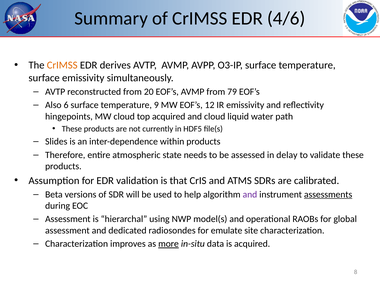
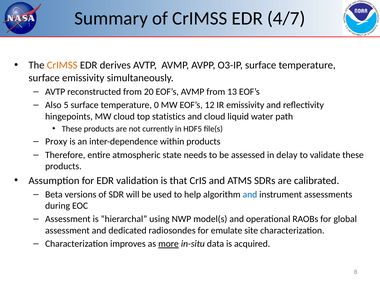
4/6: 4/6 -> 4/7 (286, 18)
79: 79 -> 13 (232, 92)
6: 6 -> 5 (66, 105)
9: 9 -> 0 (156, 105)
top acquired: acquired -> statistics (169, 116)
Slides: Slides -> Proxy (56, 142)
and colour: purple -> blue (250, 194)
assessments underline: present -> none (328, 194)
